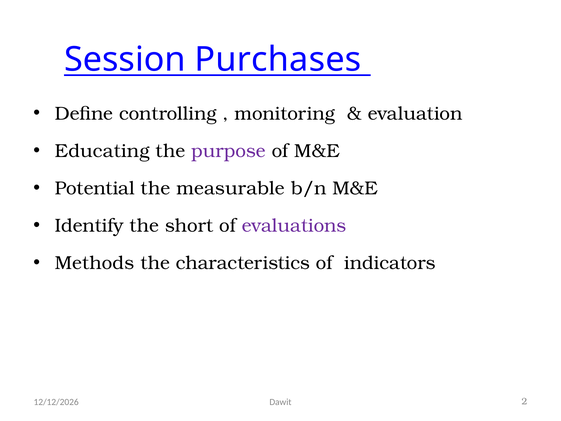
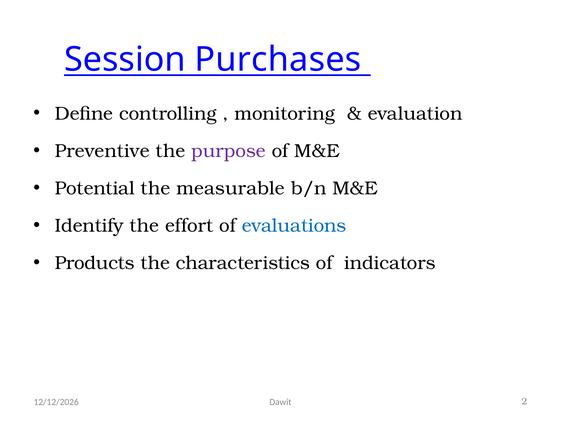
Educating: Educating -> Preventive (102, 151)
short: short -> effort (189, 226)
evaluations colour: purple -> blue (294, 226)
Methods: Methods -> Products (95, 263)
